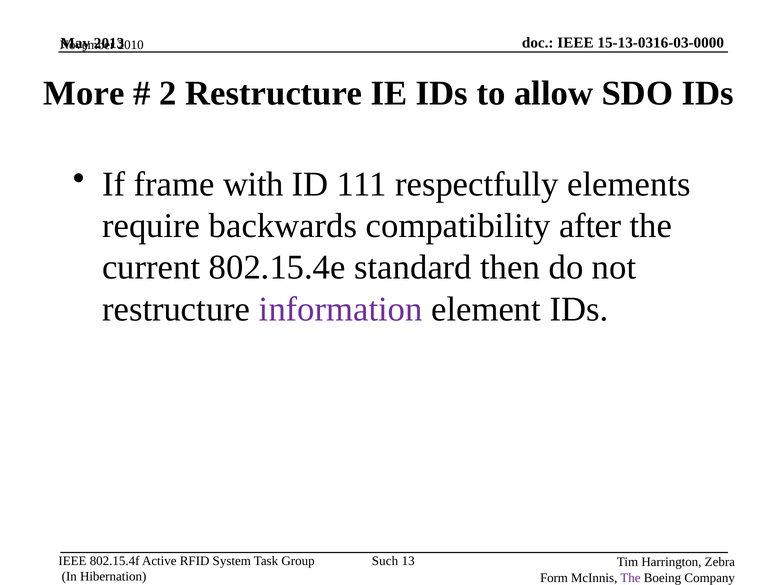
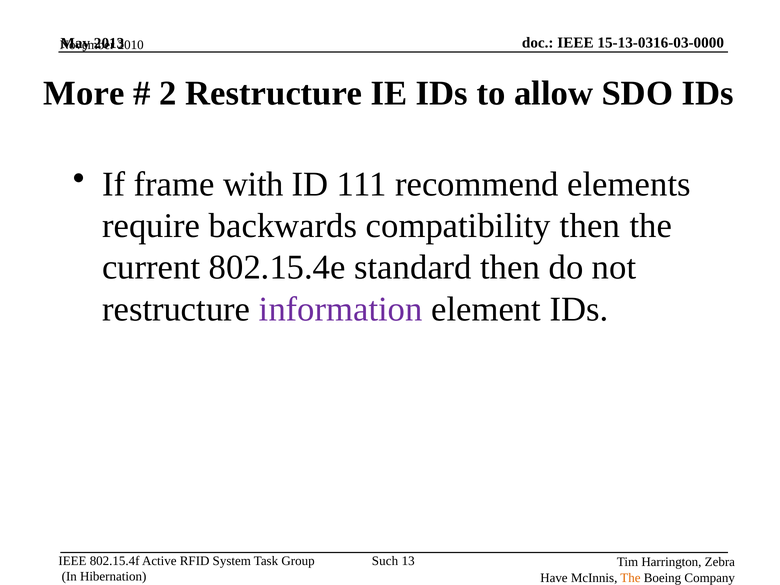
respectfully: respectfully -> recommend (477, 184)
compatibility after: after -> then (590, 226)
Form: Form -> Have (554, 578)
The colour: purple -> orange (630, 578)
